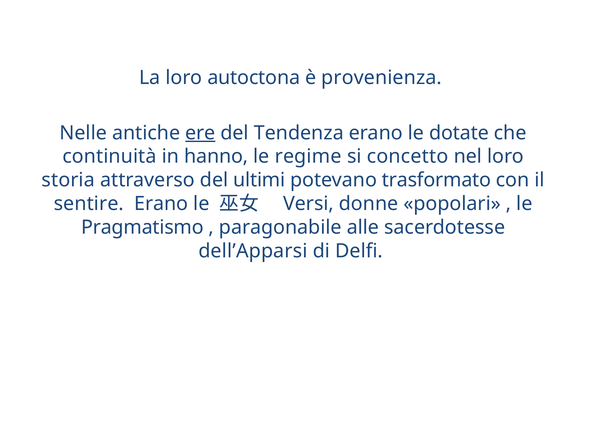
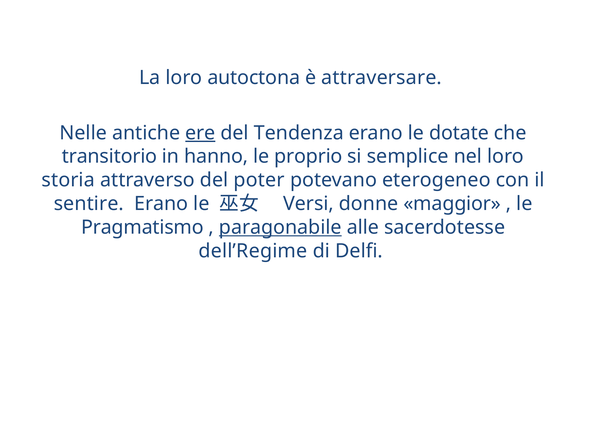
provenienza: provenienza -> attraversare (382, 78)
continuità: continuità -> transitorio (110, 157)
regime: regime -> proprio (308, 157)
concetto: concetto -> semplice (408, 157)
ultimi: ultimi -> poter (259, 180)
trasformato: trasformato -> eterogeneo (436, 180)
popolari: popolari -> maggior (452, 204)
paragonabile underline: none -> present (280, 227)
dell’Apparsi: dell’Apparsi -> dell’Regime (253, 251)
